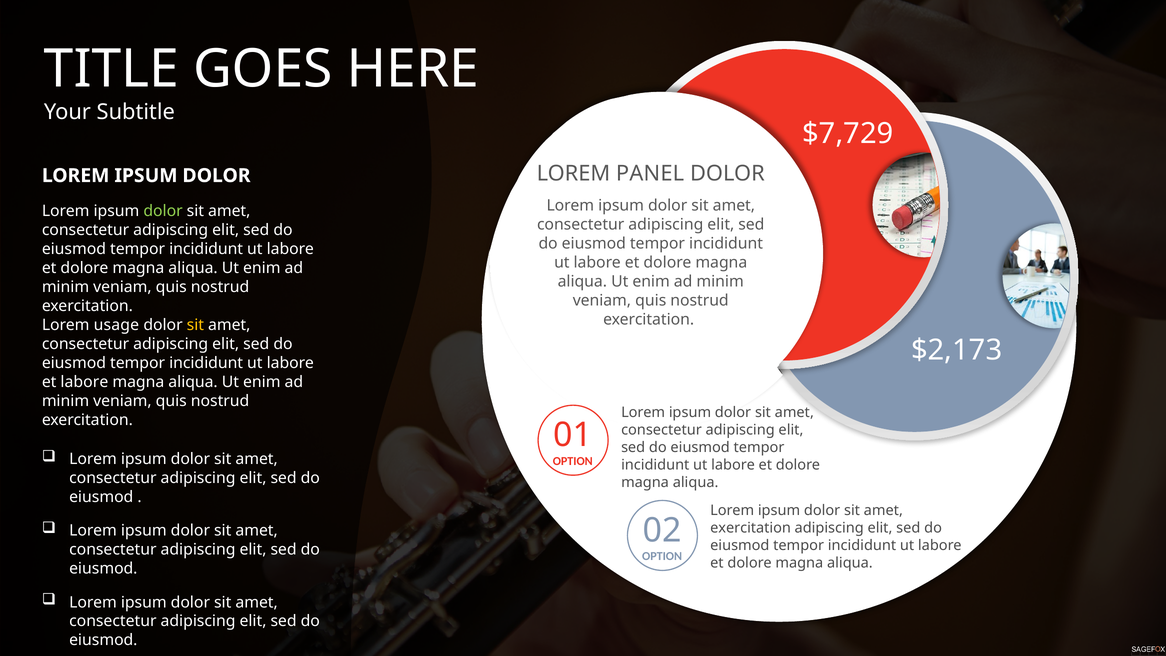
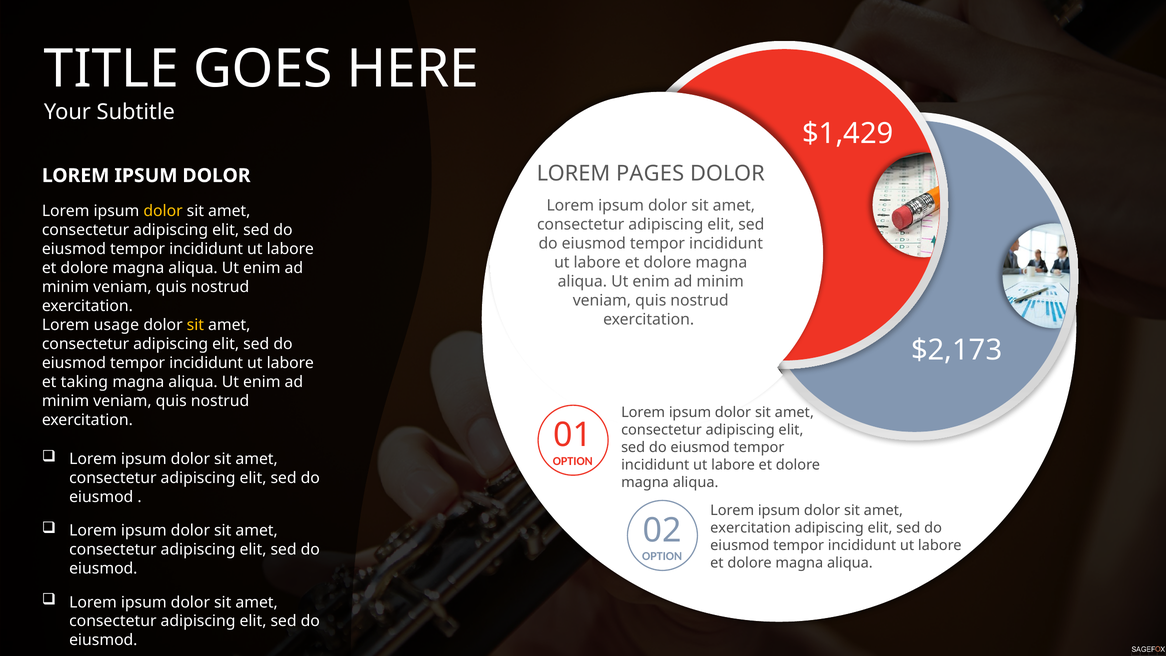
$7,729: $7,729 -> $1,429 (848, 134)
PANEL: PANEL -> PAGES (650, 173)
dolor colour: light green -> yellow (163, 211)
et labore: labore -> taking (84, 382)
